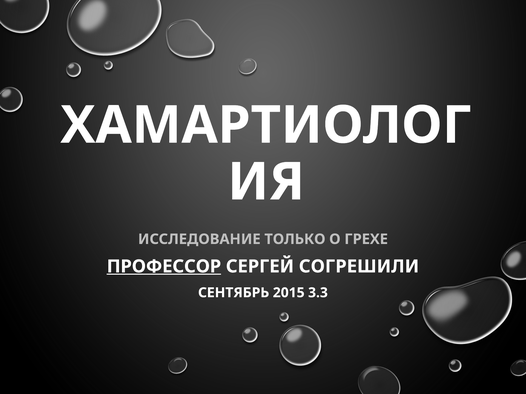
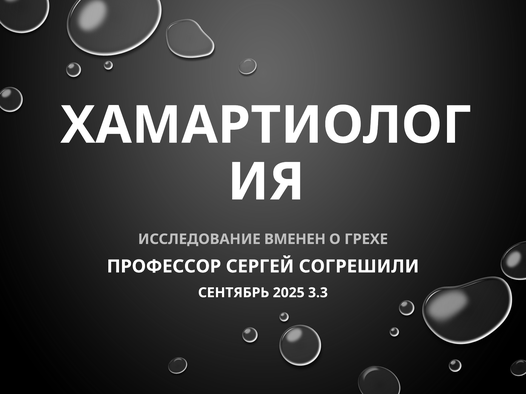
ТОЛЬКО: ТОЛЬКО -> ВМЕНЕН (295, 239)
ПРОФЕССОР underline: present -> none (164, 267)
2015: 2015 -> 2025 (289, 293)
